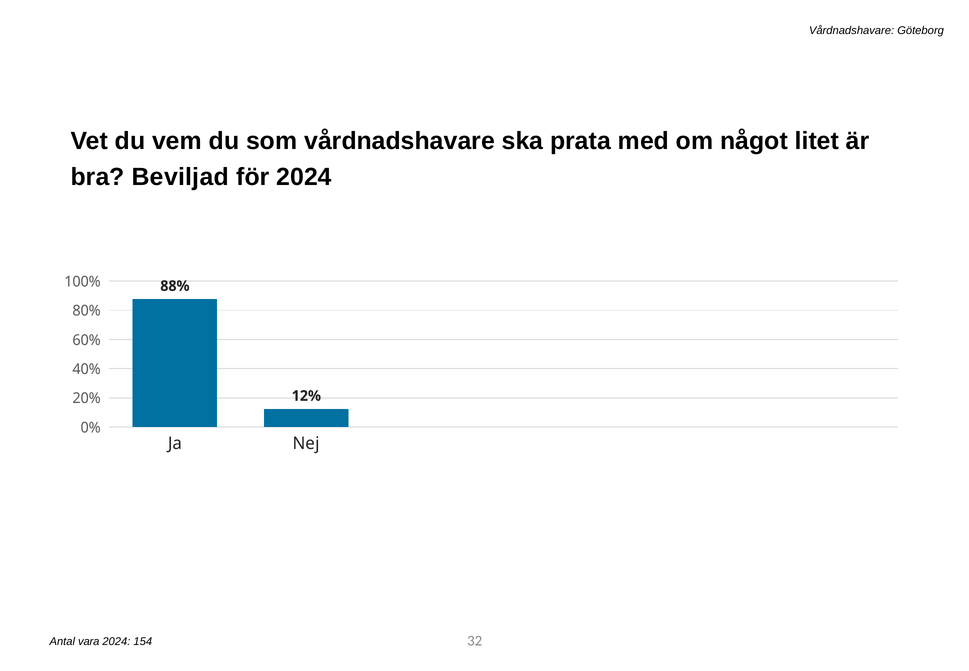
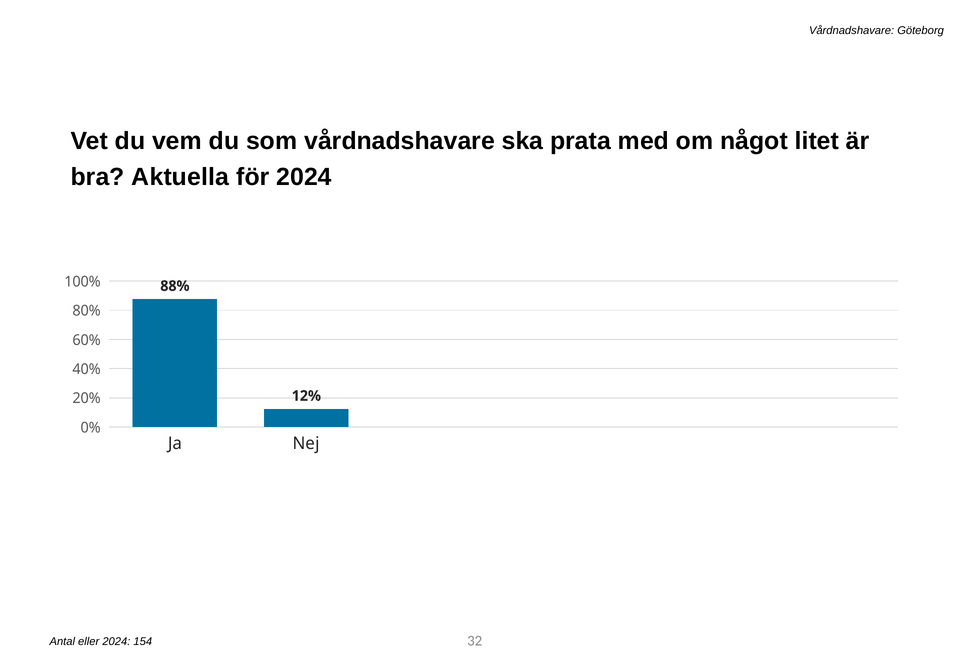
Beviljad: Beviljad -> Aktuella (180, 177)
vara: vara -> eller (89, 642)
